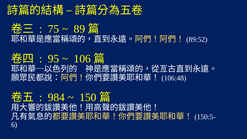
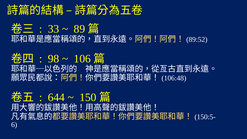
75: 75 -> 33 (54, 29)
95: 95 -> 98 (54, 59)
984: 984 -> 644 (56, 97)
